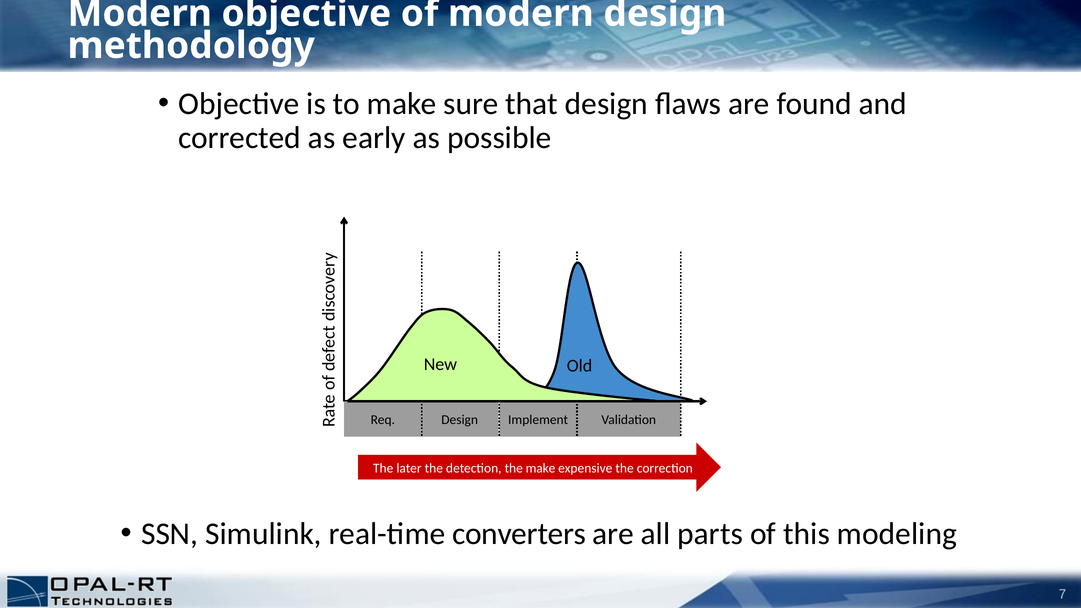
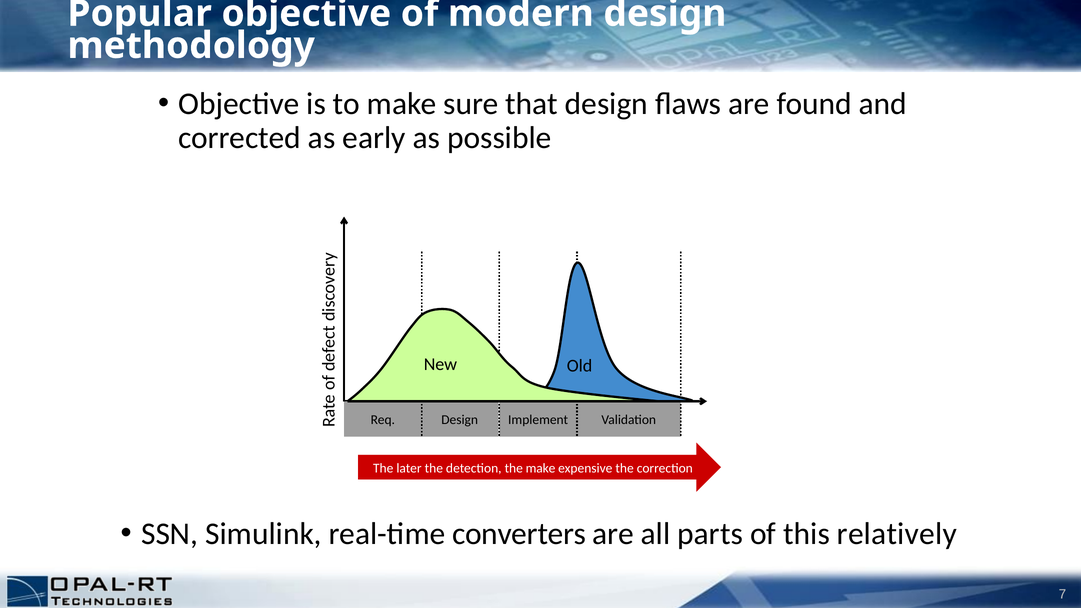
Modern: Modern -> Popular (140, 14)
modeling: modeling -> relatively (897, 534)
